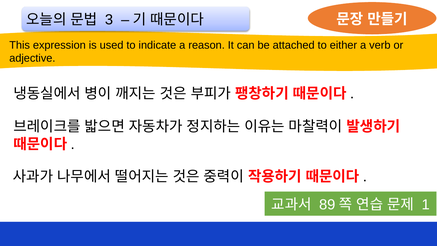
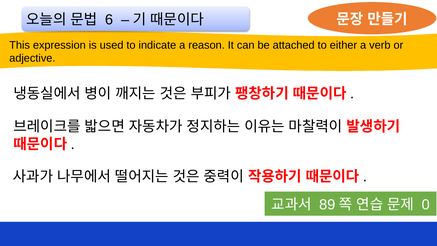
3: 3 -> 6 (109, 20)
1: 1 -> 0 (426, 204)
